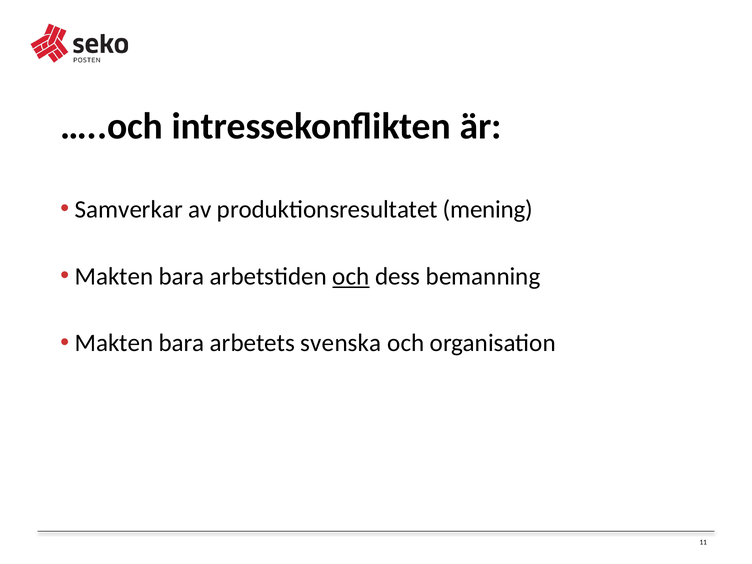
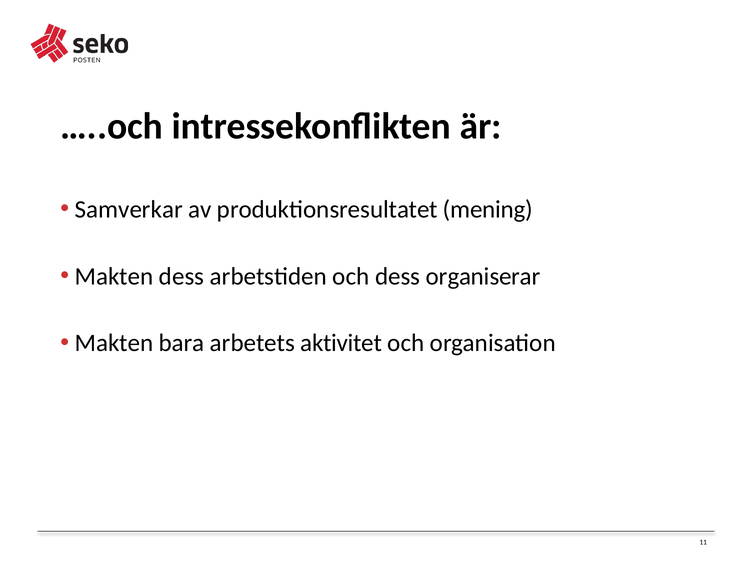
bara: bara -> dess (182, 276)
och underline: present -> none (351, 276)
bemanning: bemanning -> organiserar (483, 276)
svenska: svenska -> aktivitet (341, 343)
